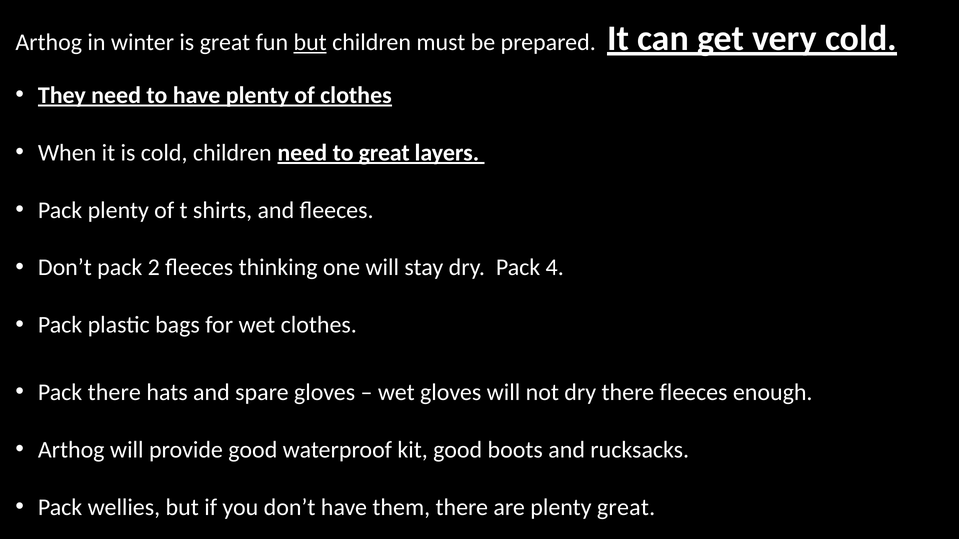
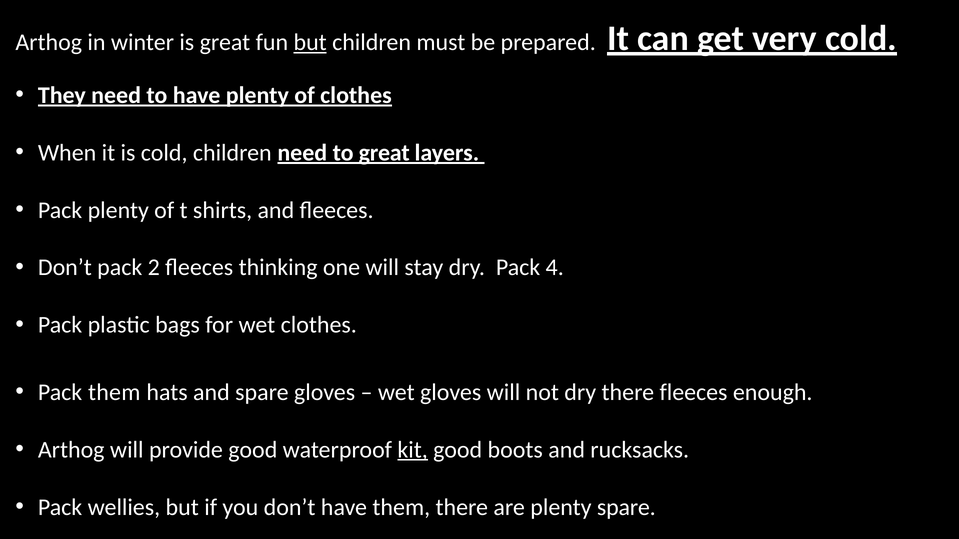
Pack there: there -> them (114, 392)
kit underline: none -> present (413, 450)
plenty great: great -> spare (626, 508)
